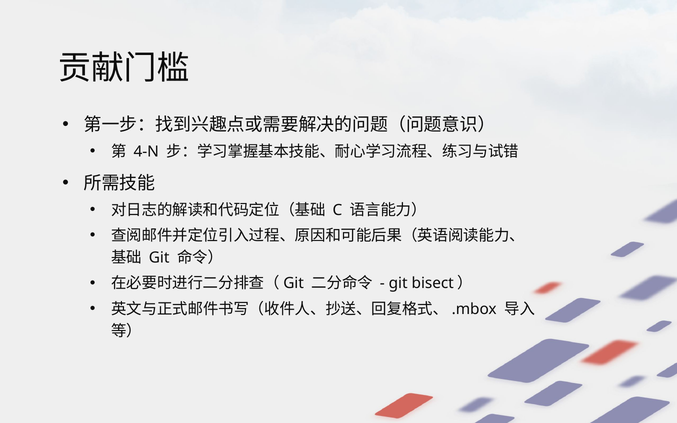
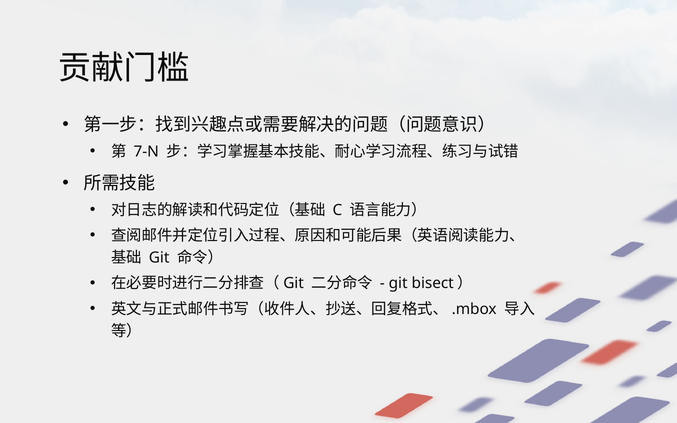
4-N: 4-N -> 7-N (146, 152)
